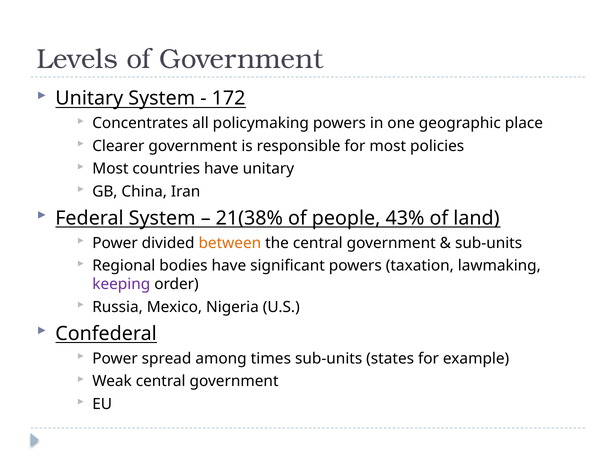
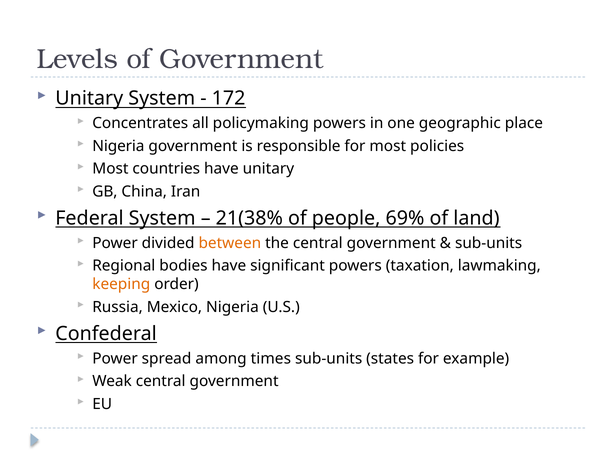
Clearer: Clearer -> Nigeria (118, 146)
43%: 43% -> 69% (405, 218)
keeping colour: purple -> orange (121, 284)
